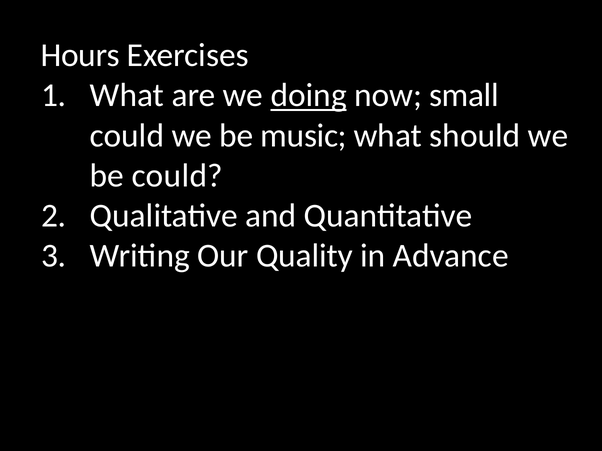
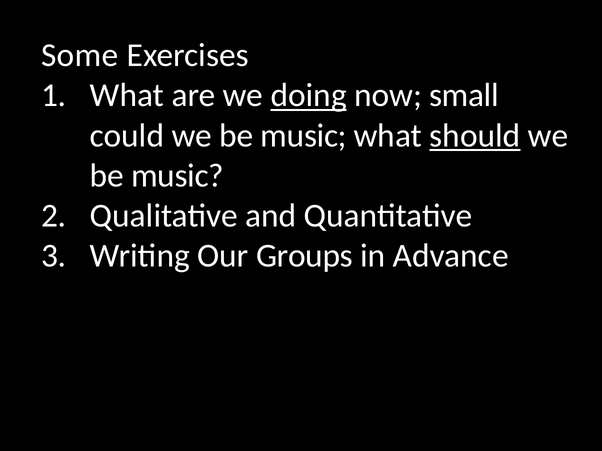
Hours: Hours -> Some (80, 55)
should underline: none -> present (475, 136)
could: could -> music (177, 176)
Quality: Quality -> Groups (305, 256)
